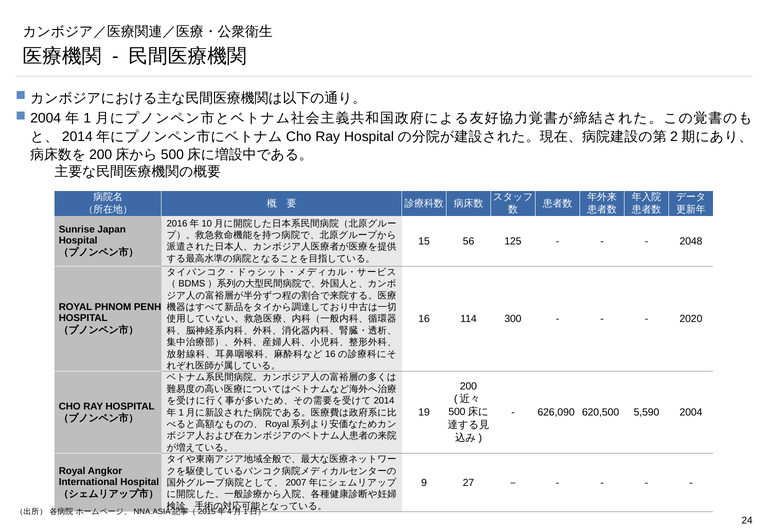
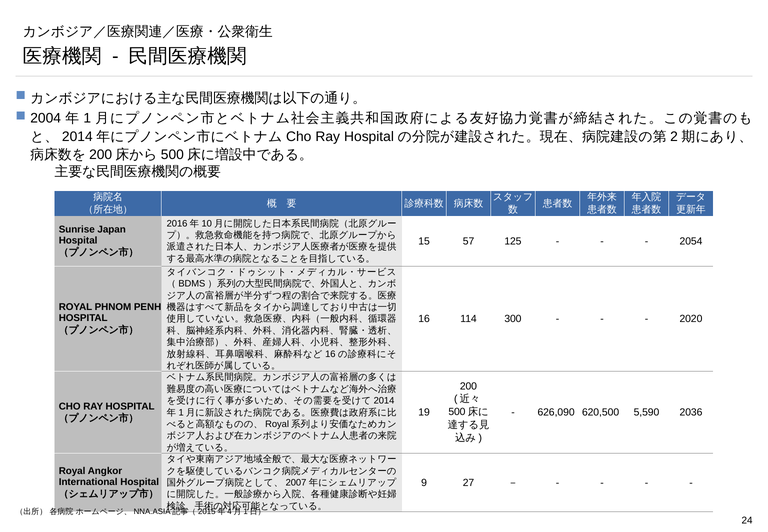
56: 56 -> 57 (469, 241)
2048: 2048 -> 2054 (691, 241)
5,590 2004: 2004 -> 2036 (691, 412)
